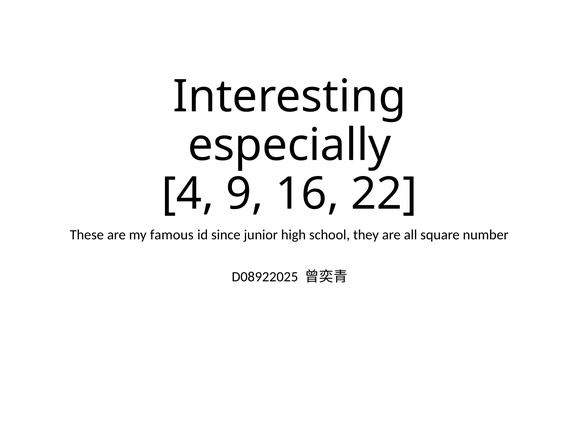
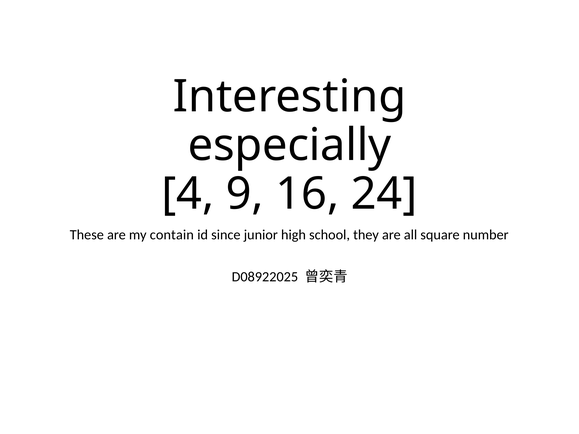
22: 22 -> 24 (384, 194)
famous: famous -> contain (172, 235)
